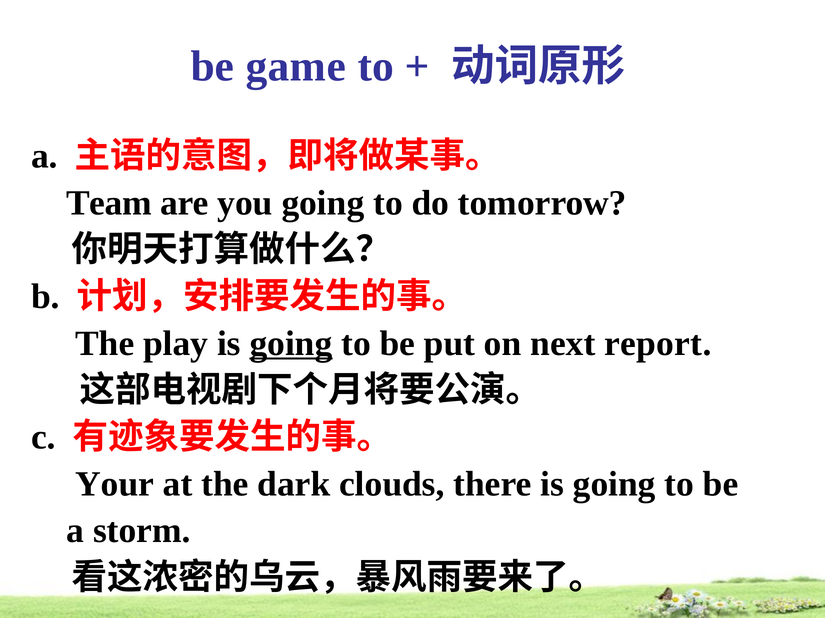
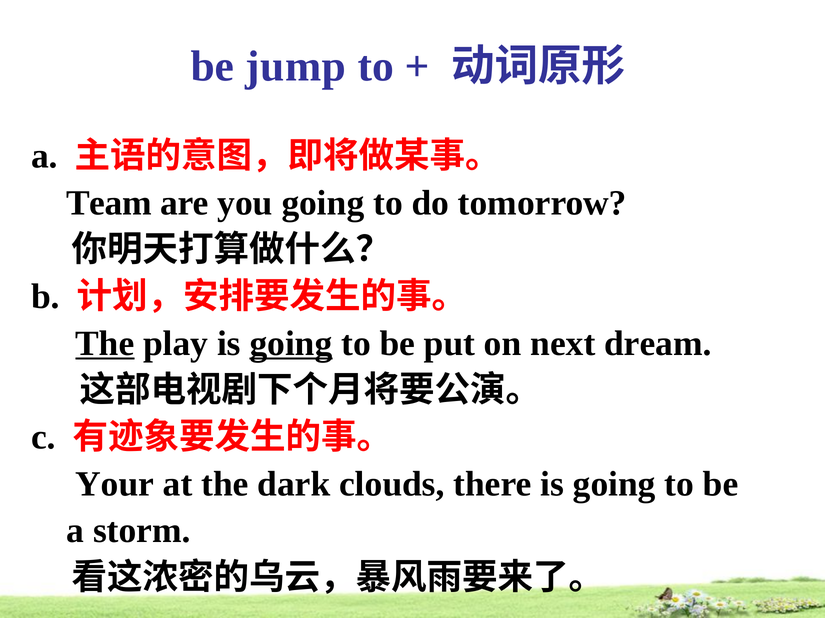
game: game -> jump (296, 67)
The underline: none -> present (105, 344)
report: report -> dream (658, 344)
